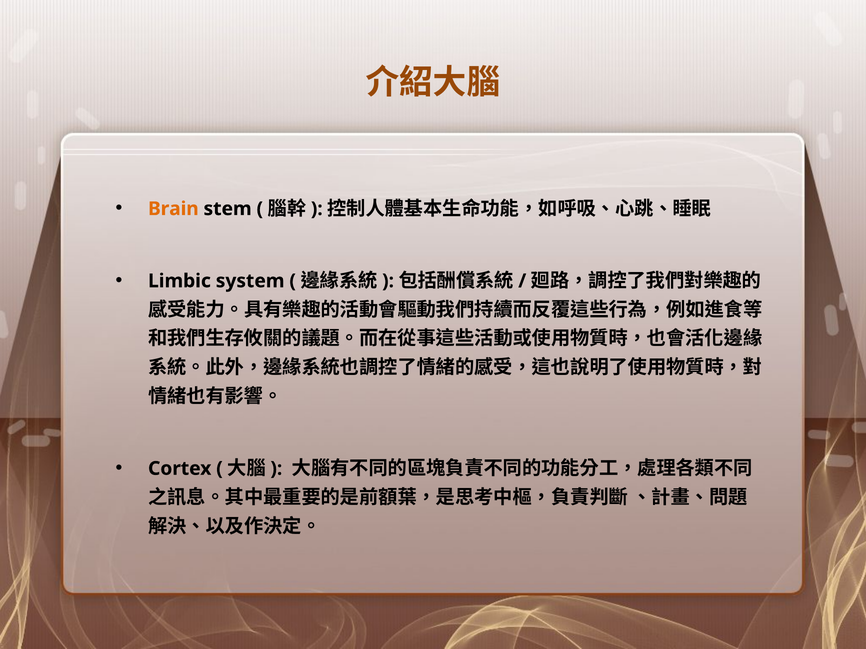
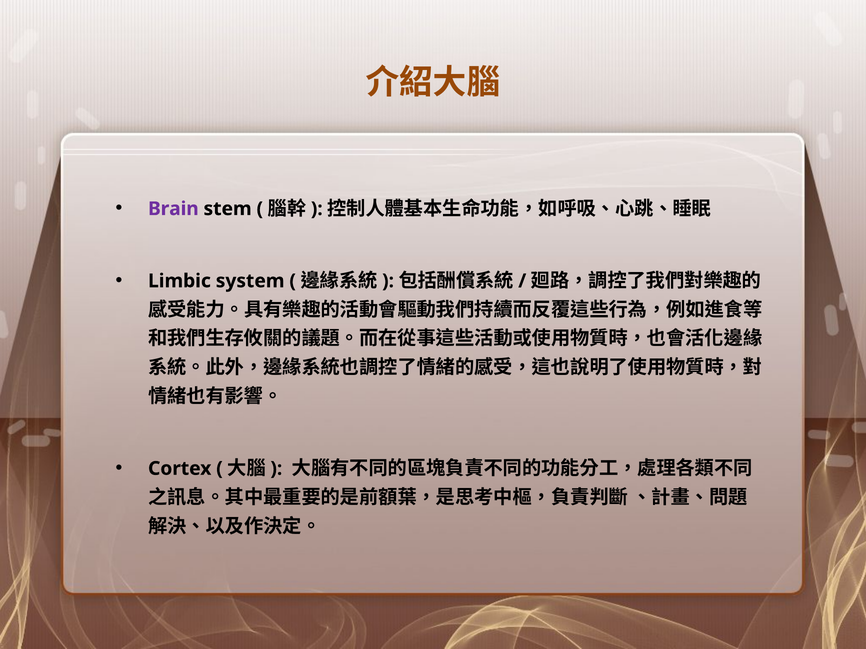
Brain colour: orange -> purple (173, 209)
